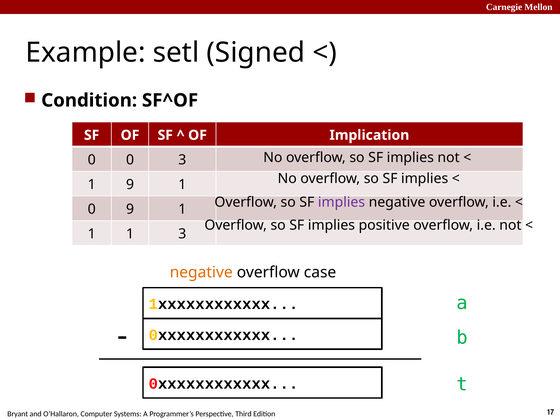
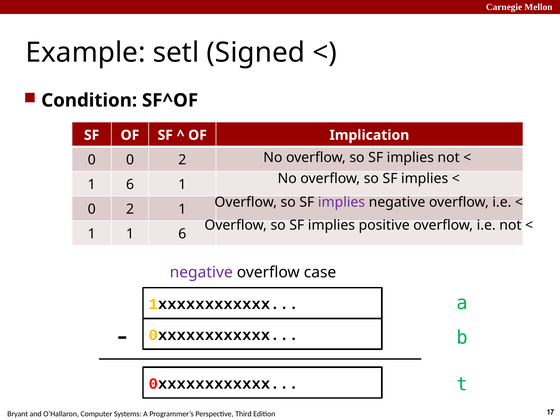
0 0 3: 3 -> 2 (182, 160)
9: 9 -> 6 (130, 185)
9: 9 -> 2 (130, 209)
1 1 3: 3 -> 6 (182, 234)
negative colour: orange -> purple (201, 272)
